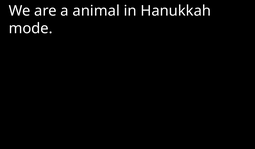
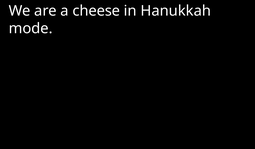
animal: animal -> cheese (96, 11)
